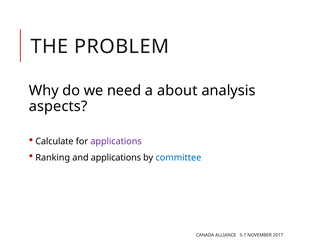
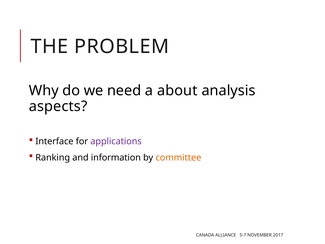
Calculate: Calculate -> Interface (54, 141)
and applications: applications -> information (116, 157)
committee colour: blue -> orange (178, 157)
